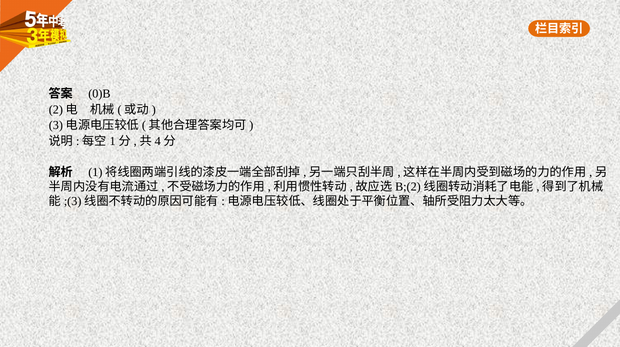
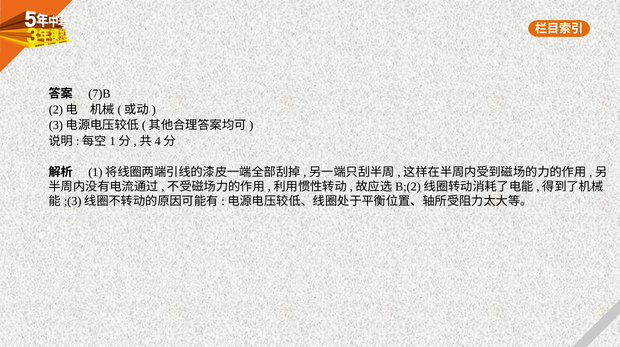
0)B: 0)B -> 7)B (99, 94)
